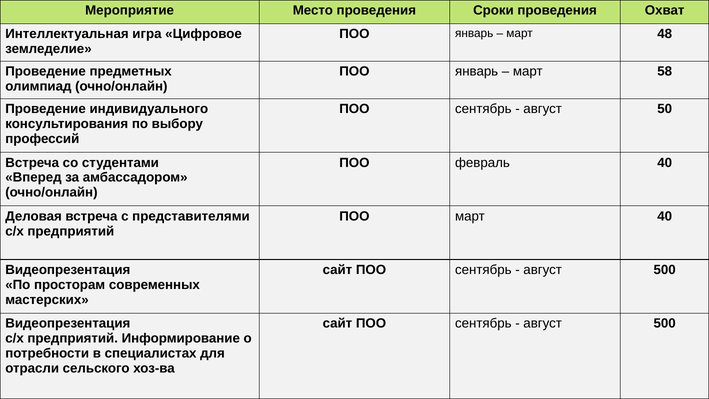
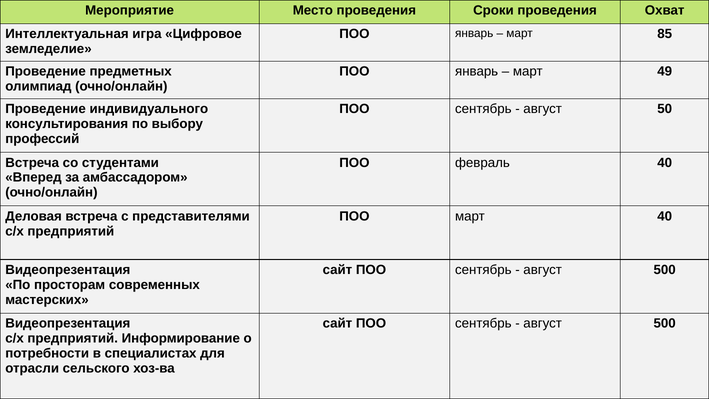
48: 48 -> 85 (665, 34)
58: 58 -> 49 (665, 72)
